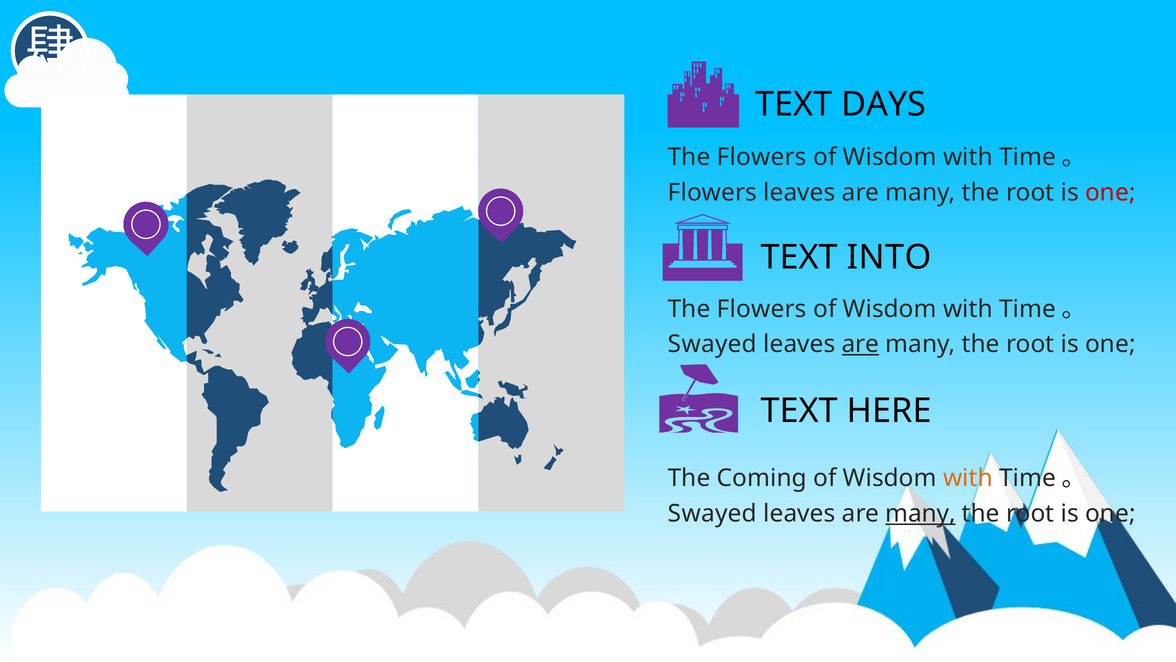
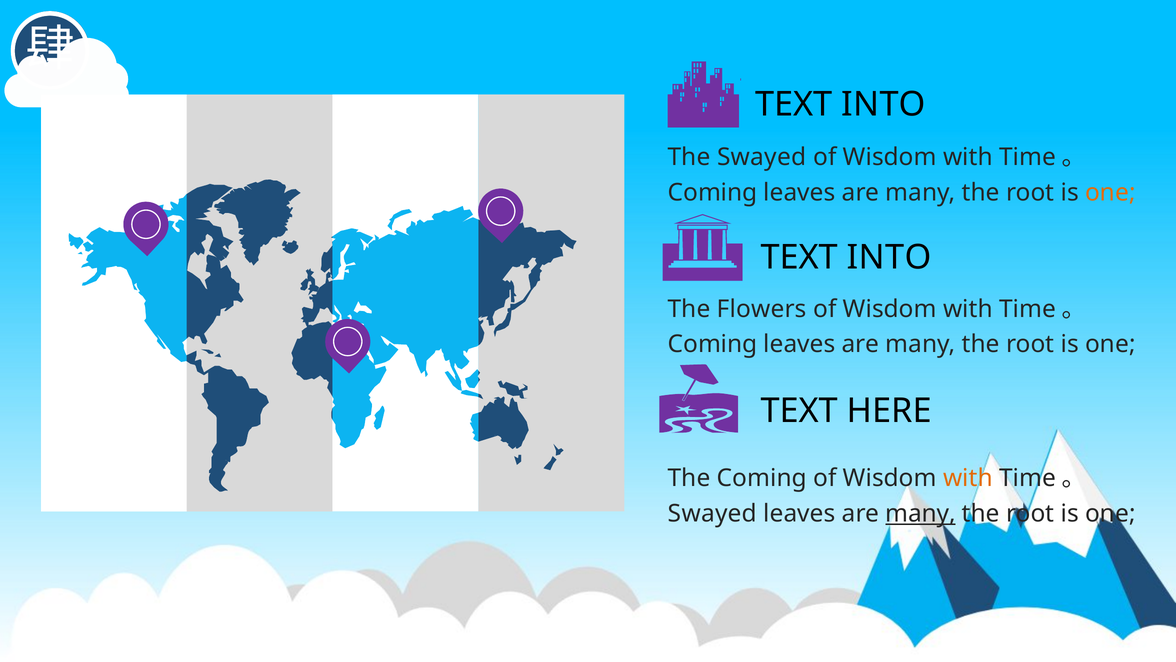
DAYS: DAYS -> INTO (884, 104)
Flowers: Flowers -> Swayed (762, 157)
Flowers: Flowers -> Coming (713, 192)
one colour: red -> orange (1110, 192)
Swayed: Swayed -> Coming (713, 344)
are underline: present -> none (861, 344)
